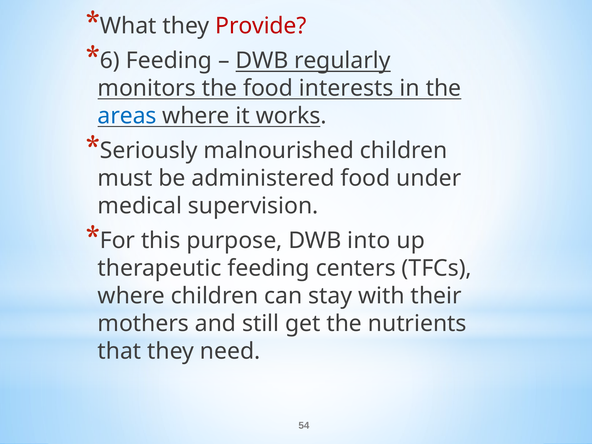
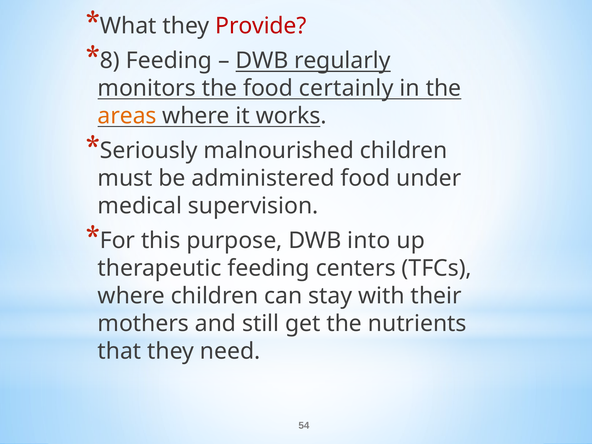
6: 6 -> 8 (110, 61)
interests: interests -> certainly (346, 88)
areas colour: blue -> orange (127, 116)
